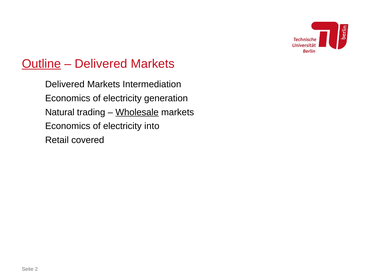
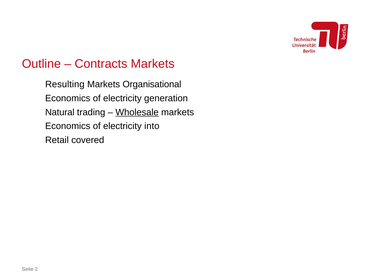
Outline underline: present -> none (41, 64)
Delivered: Delivered -> Contracts (101, 64)
Delivered: Delivered -> Resulting (65, 84)
Intermediation: Intermediation -> Organisational (152, 84)
